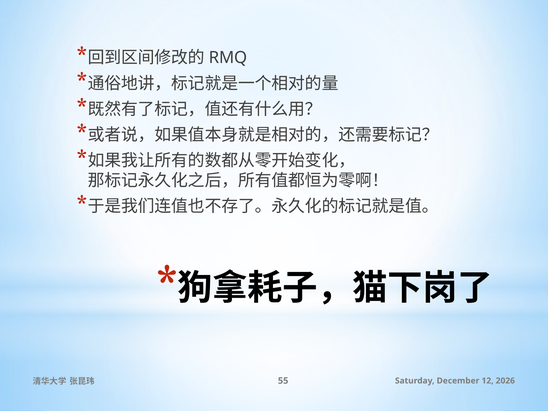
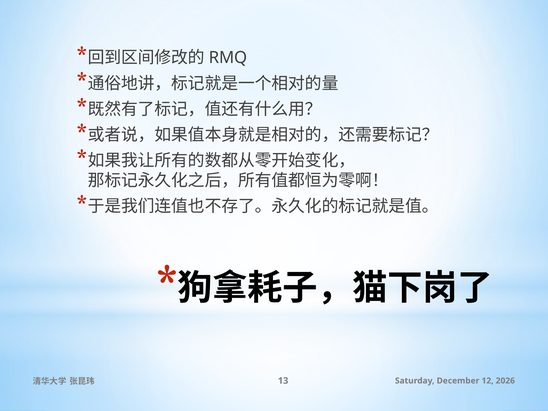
55: 55 -> 13 (283, 381)
